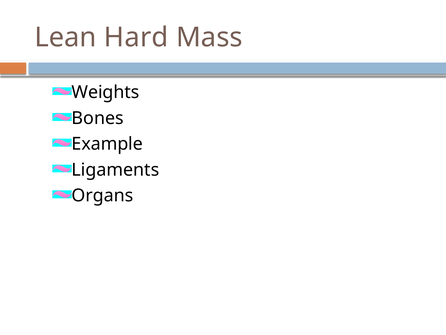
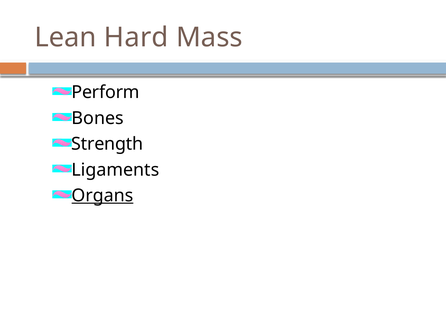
Weights: Weights -> Perform (105, 92)
Example: Example -> Strength (107, 144)
Organs underline: none -> present (102, 195)
